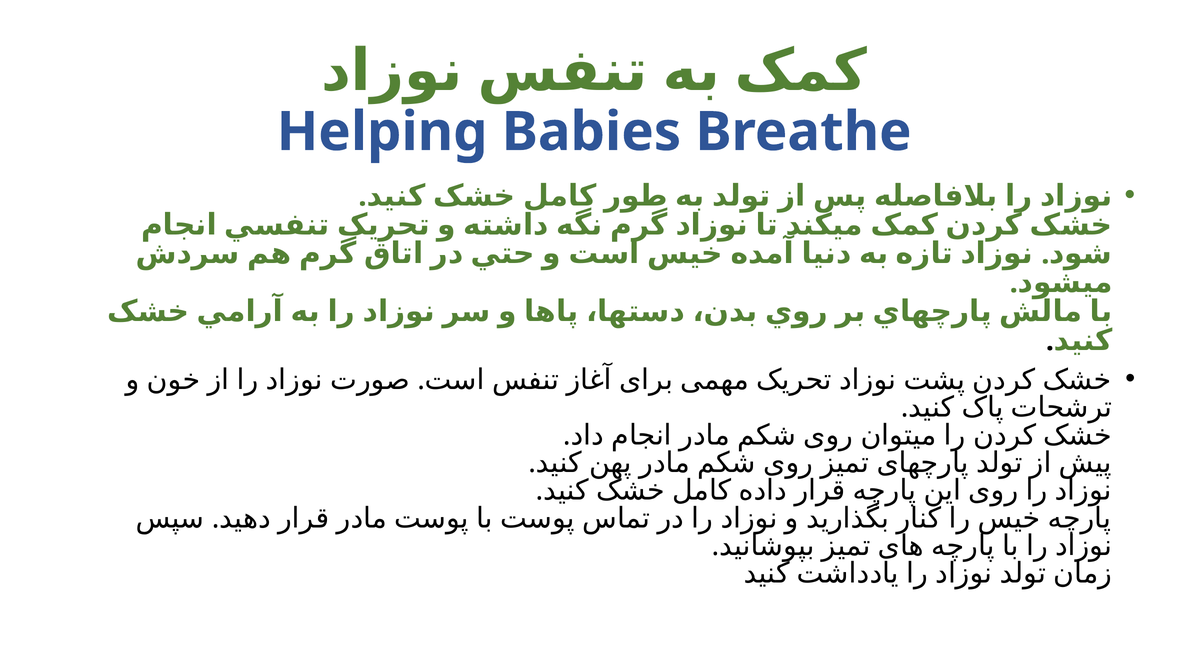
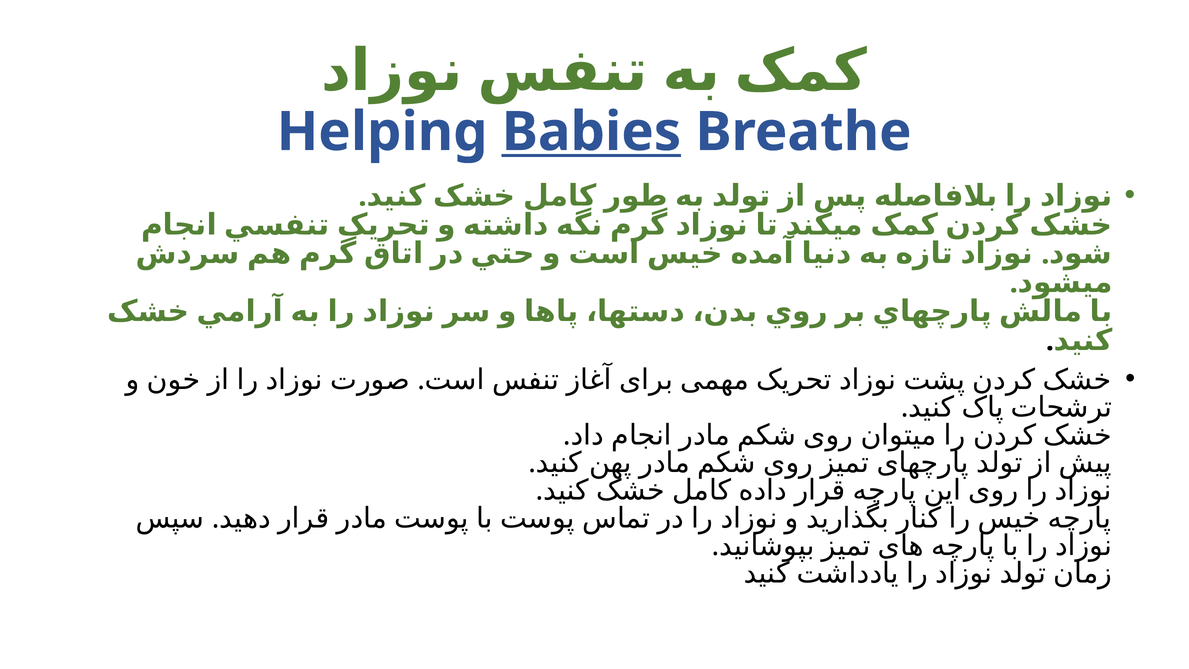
Babies underline: none -> present (591, 132)
